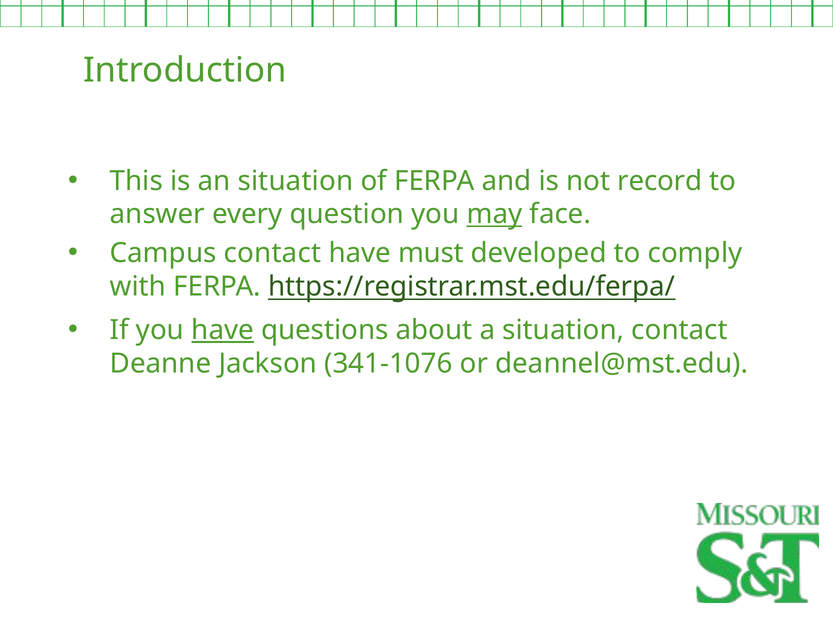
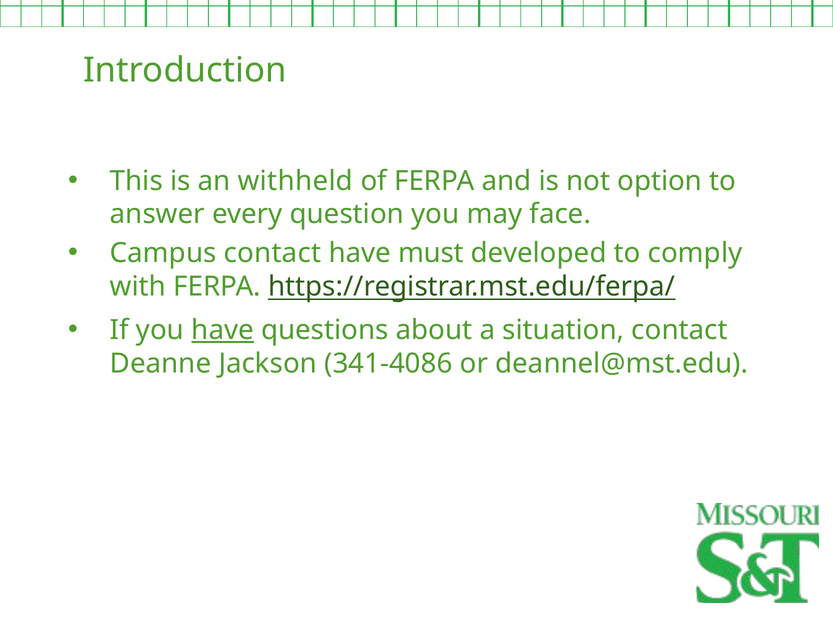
an situation: situation -> withheld (295, 181)
record: record -> option (660, 181)
may underline: present -> none (494, 214)
341-1076: 341-1076 -> 341-4086 (388, 363)
